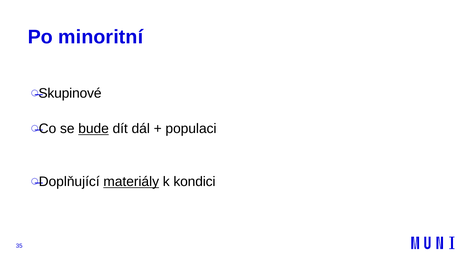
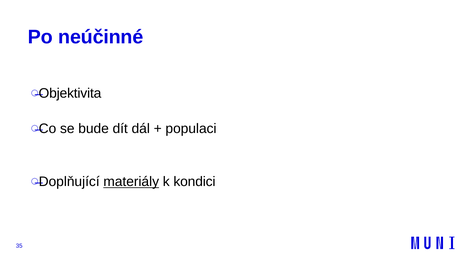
minoritní: minoritní -> neúčinné (101, 37)
Skupinové: Skupinové -> Objektivita (70, 93)
bude underline: present -> none (94, 129)
